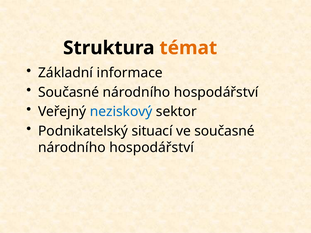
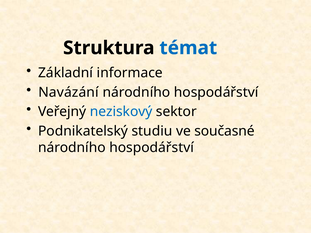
témat colour: orange -> blue (188, 48)
Současné: Současné -> Navázání (69, 92)
situací: situací -> studiu (152, 131)
